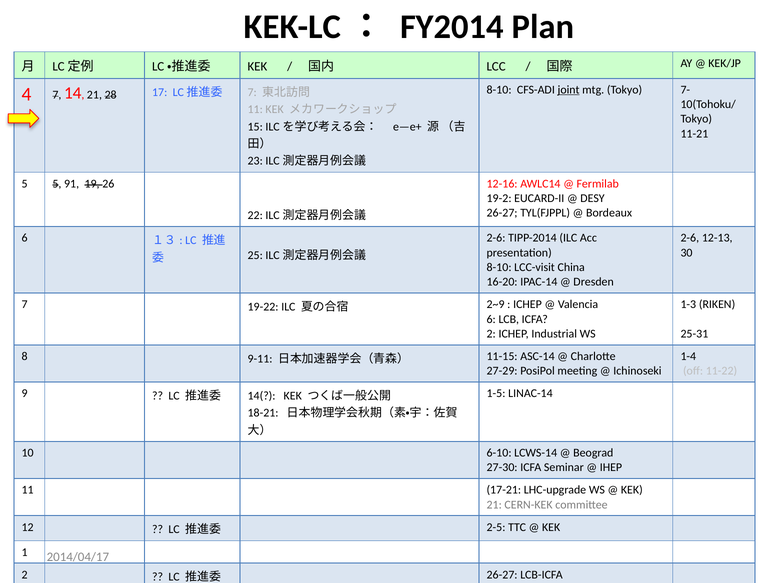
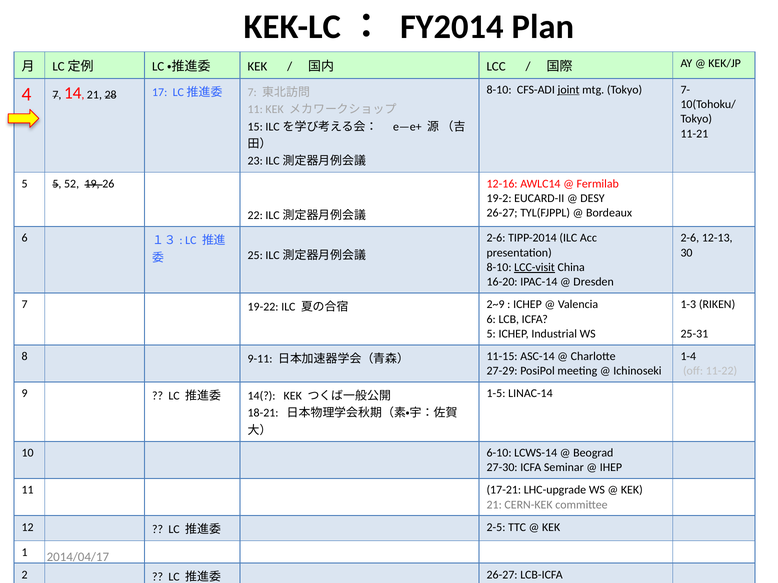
91: 91 -> 52 (72, 184)
LCC-visit underline: none -> present (535, 268)
2: 2 -> 5 (491, 334)
